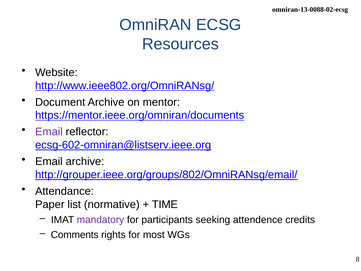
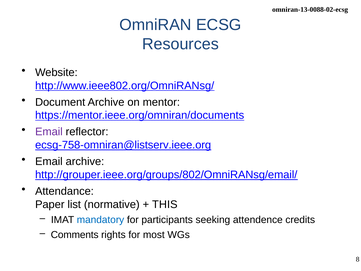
ecsg-602-omniran@listserv.ieee.org: ecsg-602-omniran@listserv.ieee.org -> ecsg-758-omniran@listserv.ieee.org (123, 145)
TIME: TIME -> THIS (165, 204)
mandatory colour: purple -> blue (100, 220)
